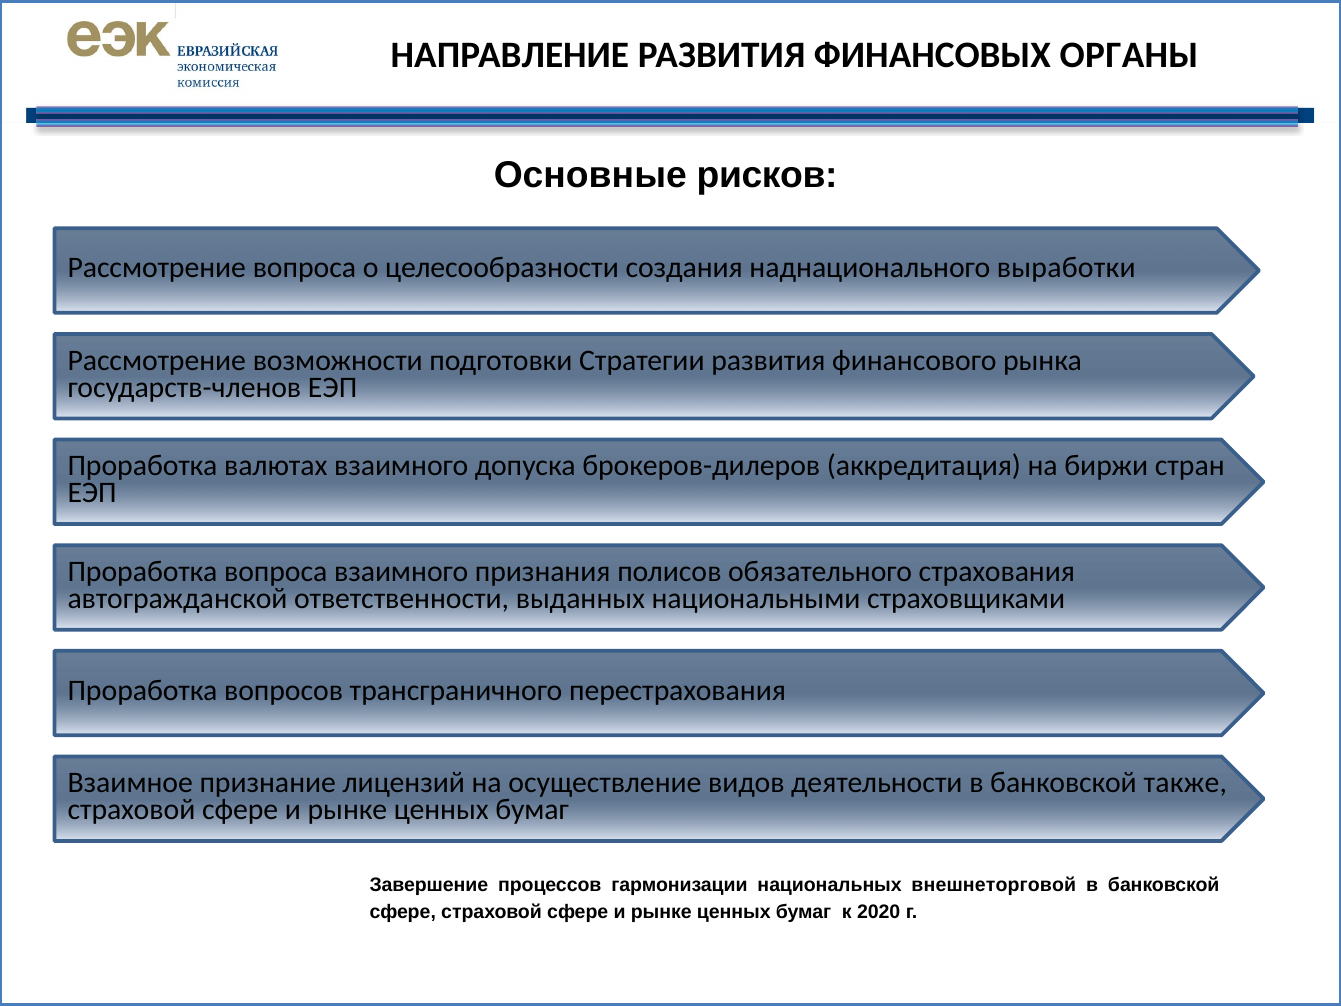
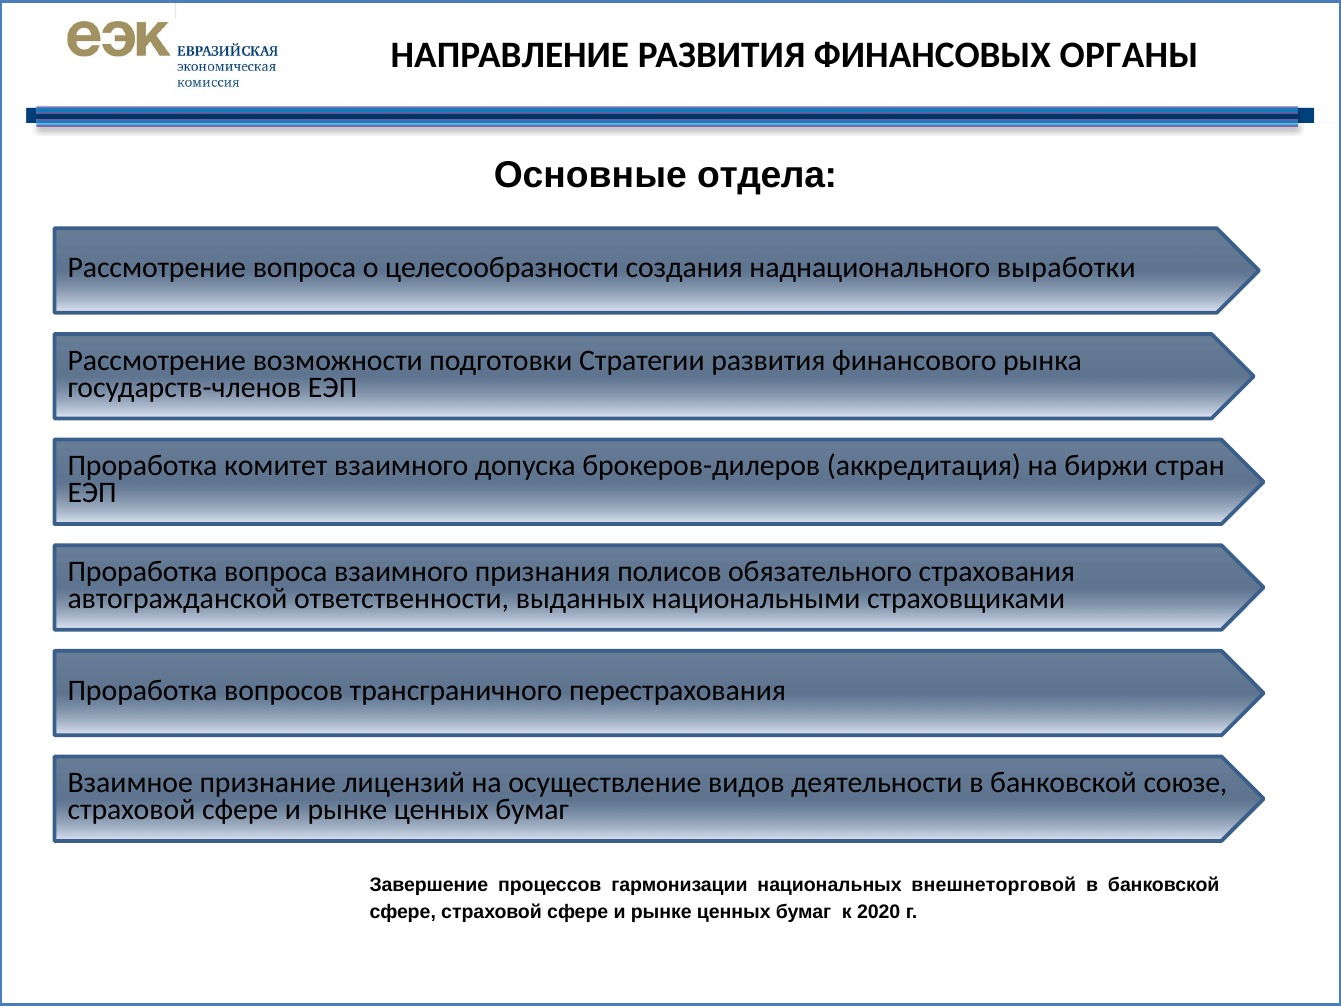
рисков: рисков -> отдела (767, 176)
валютах: валютах -> комитет (276, 466)
также: также -> союзе (1185, 783)
